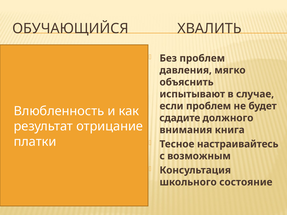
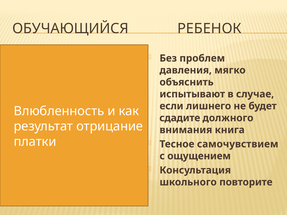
ХВАЛИТЬ: ХВАЛИТЬ -> РЕБЕНОК (209, 29)
если проблем: проблем -> лишнего (209, 106)
настраивайтесь: настраивайтесь -> самочувствием (238, 144)
возможным: возможным -> ощущением (199, 156)
состояние: состояние -> повторите (246, 182)
